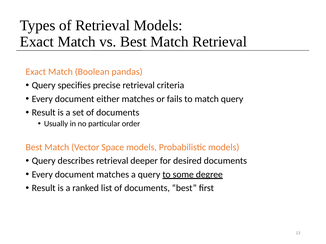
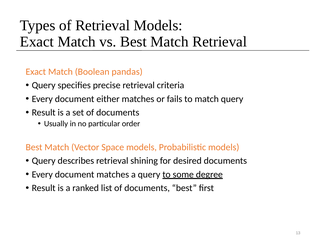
deeper: deeper -> shining (144, 161)
